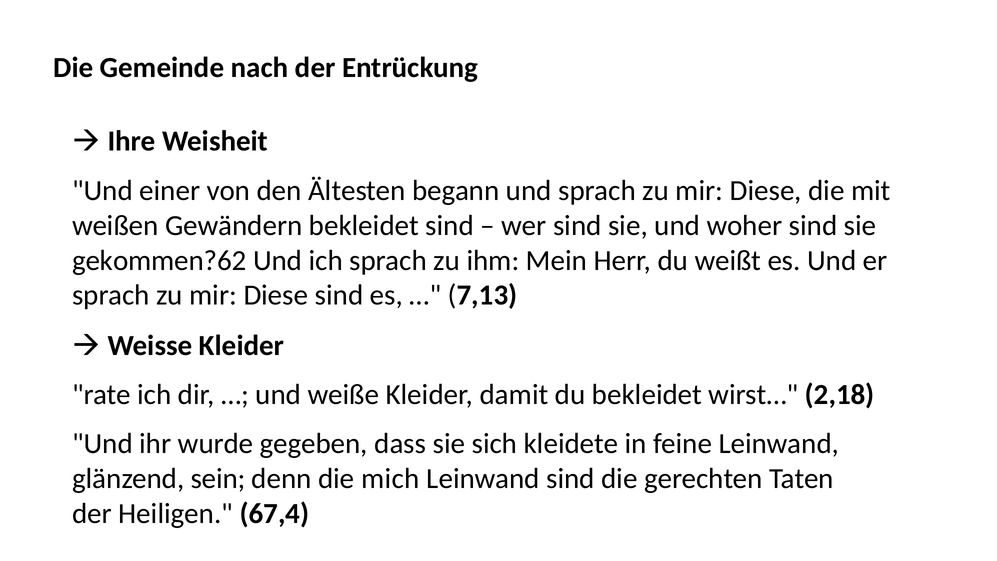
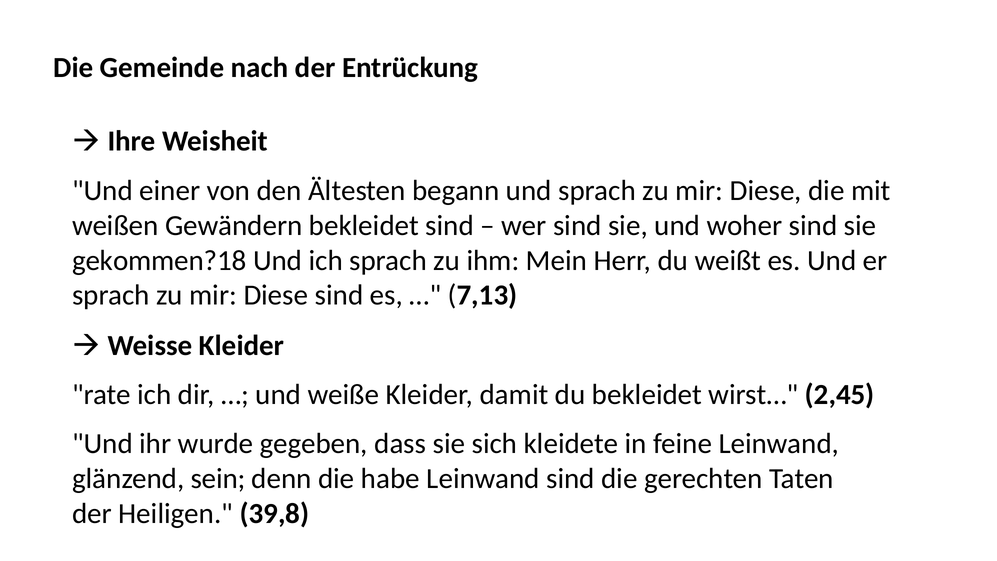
gekommen?62: gekommen?62 -> gekommen?18 (159, 260)
2,18: 2,18 -> 2,45 (840, 395)
mich: mich -> habe (390, 479)
67,4: 67,4 -> 39,8 (274, 514)
